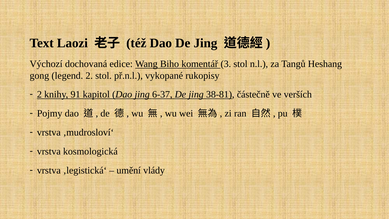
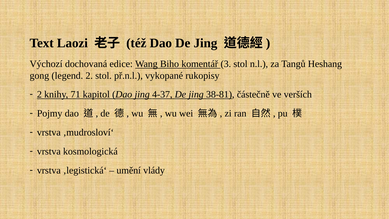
91: 91 -> 71 (75, 94)
6-37: 6-37 -> 4-37 (162, 94)
